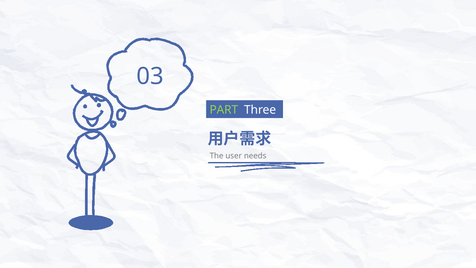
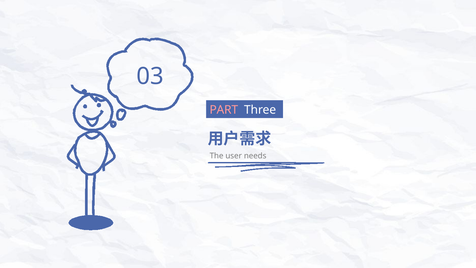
PART colour: light green -> pink (224, 110)
